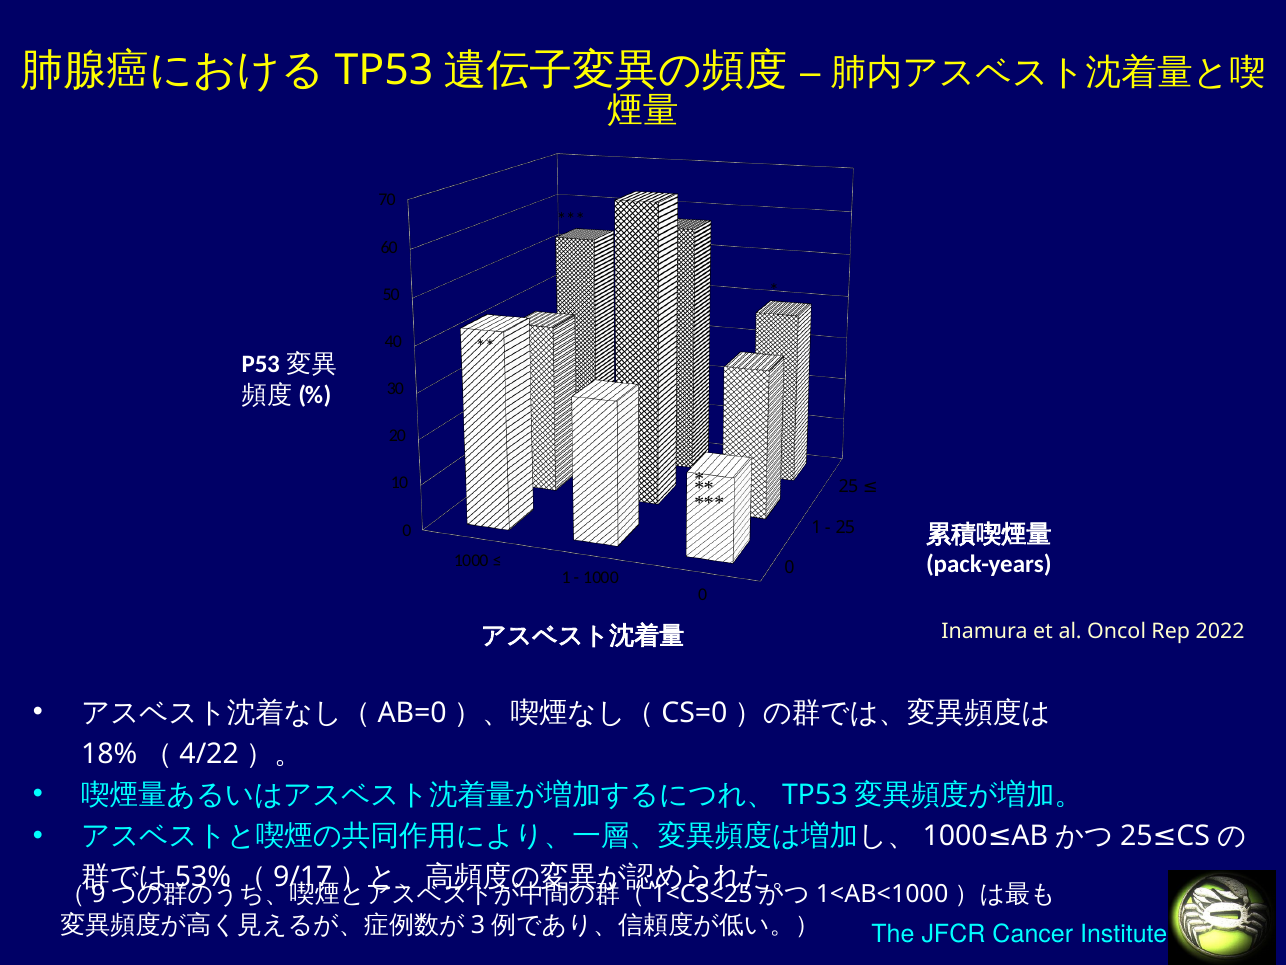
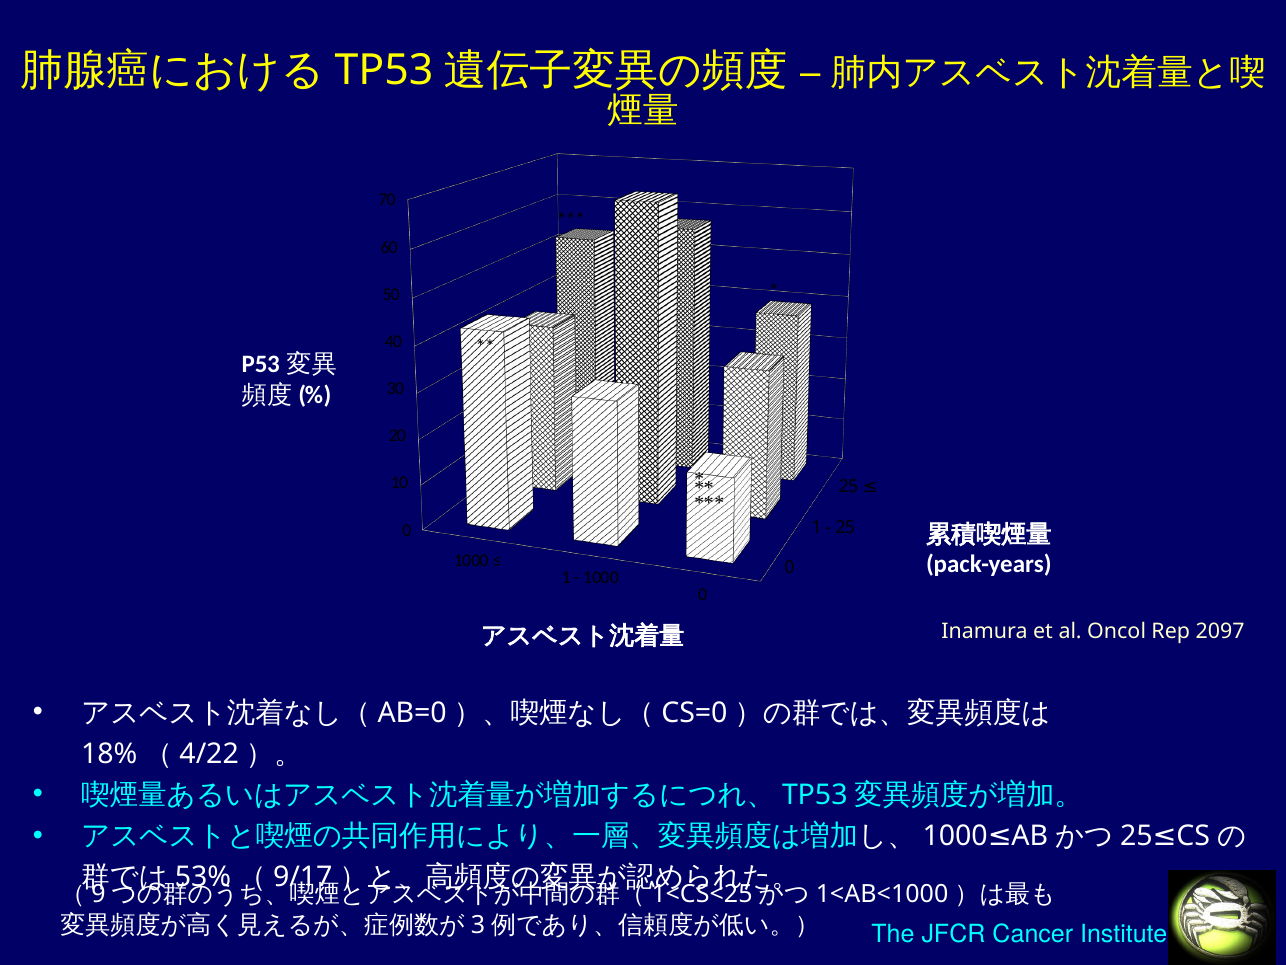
2022: 2022 -> 2097 (1220, 631)
